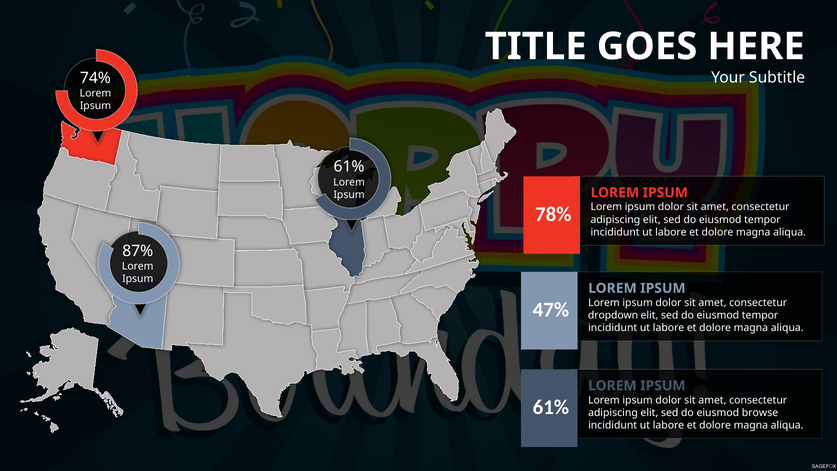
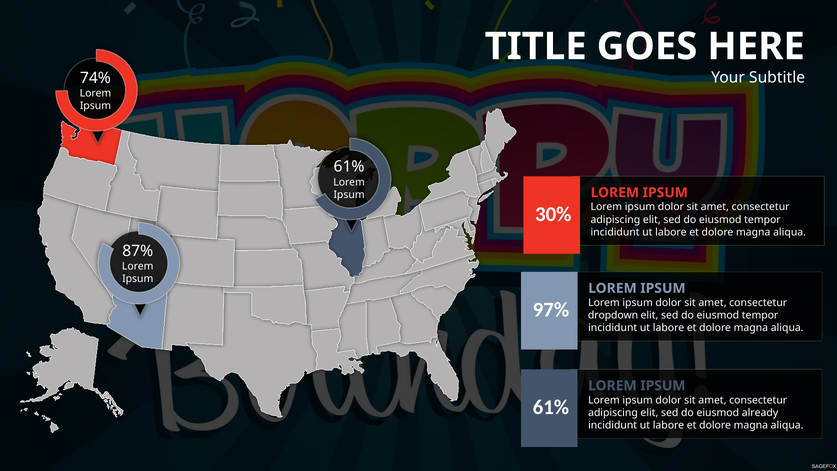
78%: 78% -> 30% (553, 214)
47%: 47% -> 97% (551, 310)
browse: browse -> already (760, 412)
